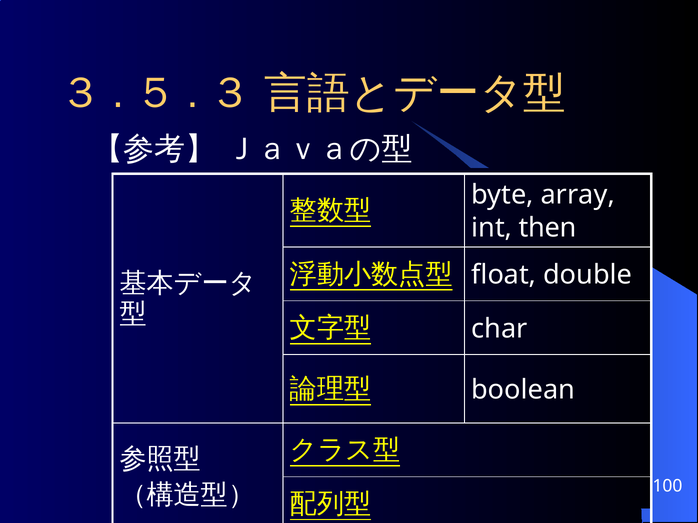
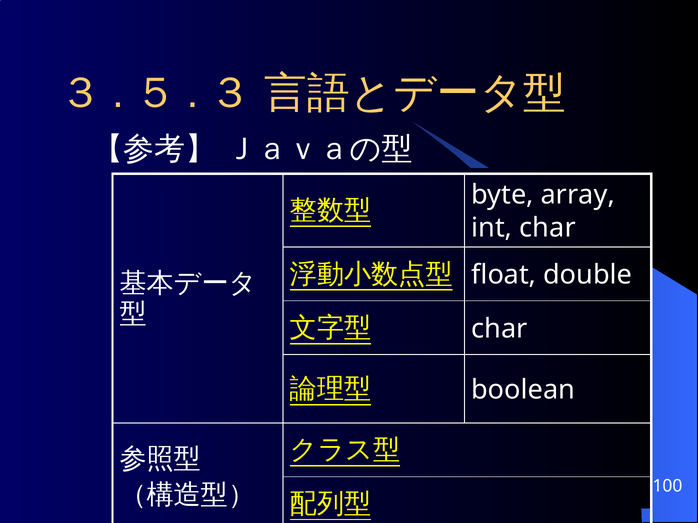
int then: then -> char (547, 228)
